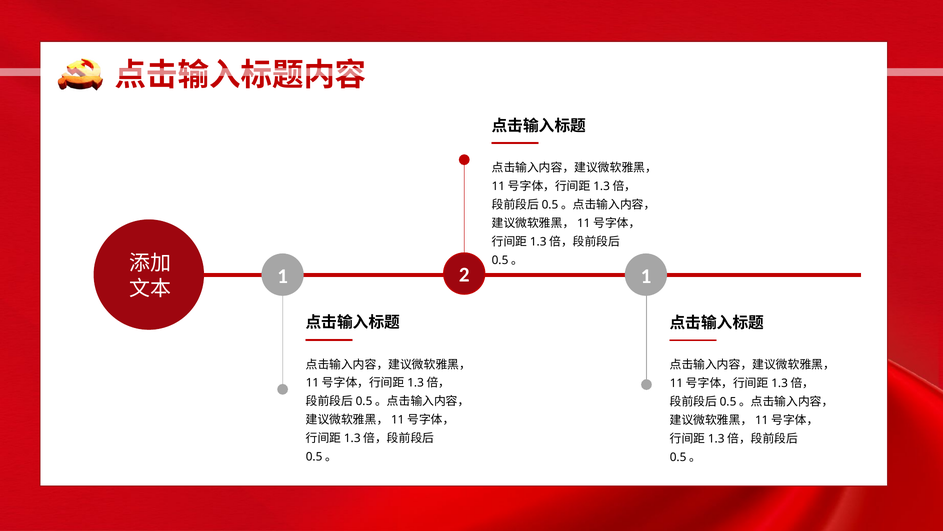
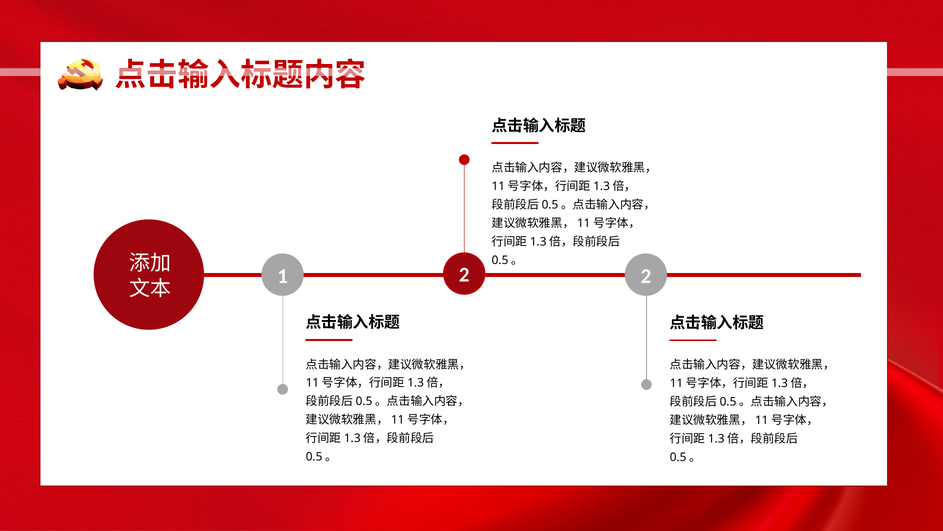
1 1: 1 -> 2 (646, 276)
